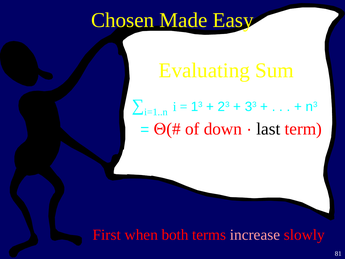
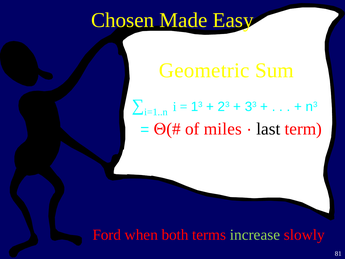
Evaluating: Evaluating -> Geometric (204, 70)
down: down -> miles (223, 129)
First: First -> Ford (107, 234)
increase colour: pink -> light green (255, 234)
